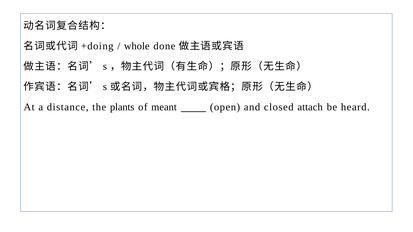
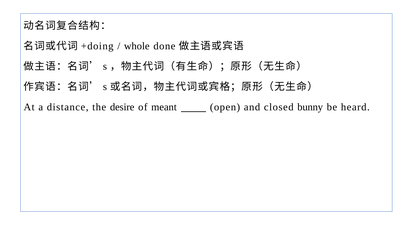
plants: plants -> desire (122, 107)
attach: attach -> bunny (310, 107)
